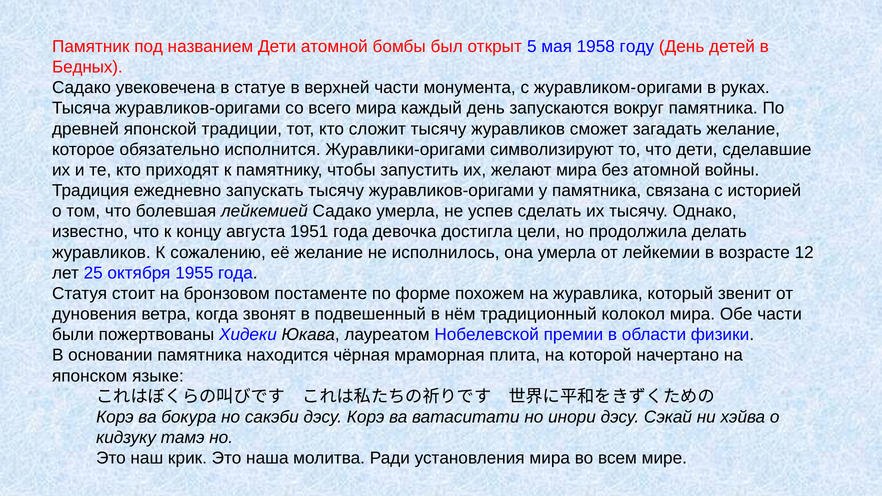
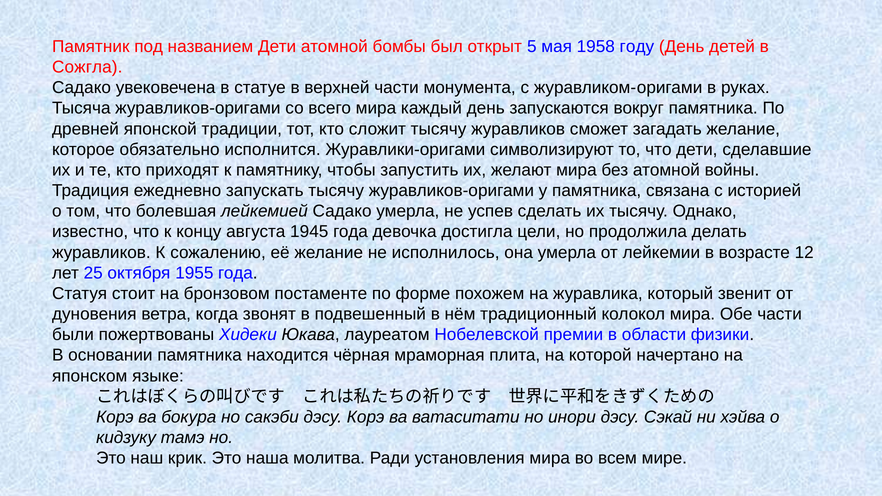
Бедных: Бедных -> Сожгла (87, 67)
1951: 1951 -> 1945 (309, 232)
